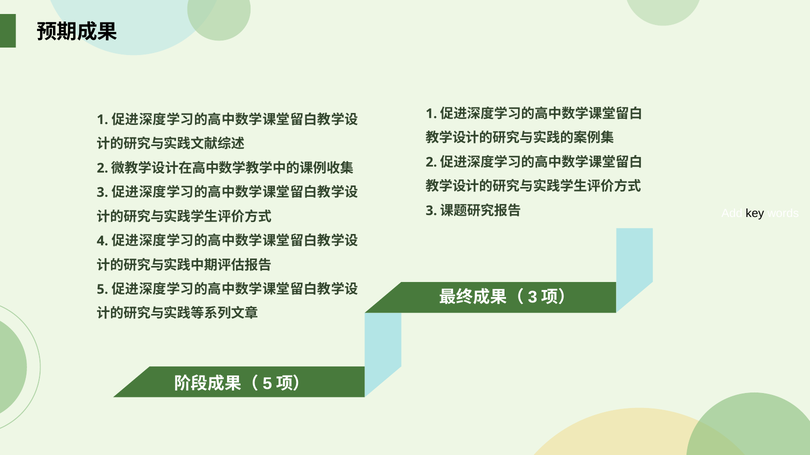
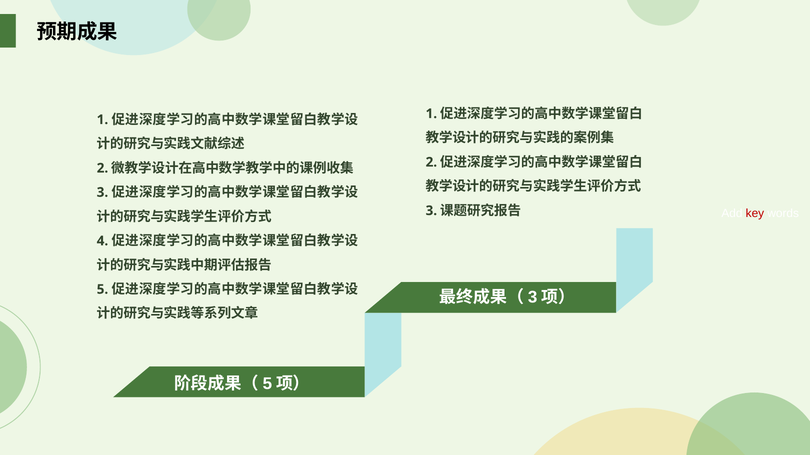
key colour: black -> red (755, 214)
